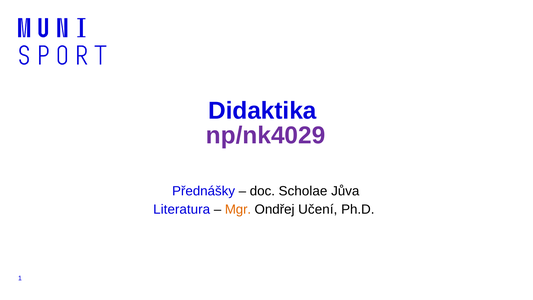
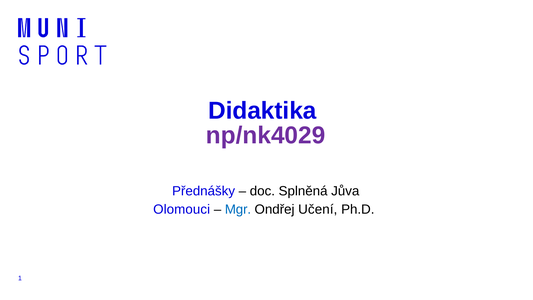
Scholae: Scholae -> Splněná (303, 191)
Literatura: Literatura -> Olomouci (182, 209)
Mgr colour: orange -> blue (238, 209)
